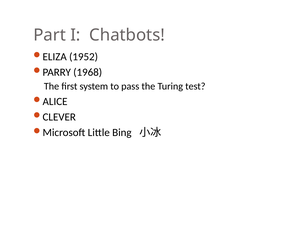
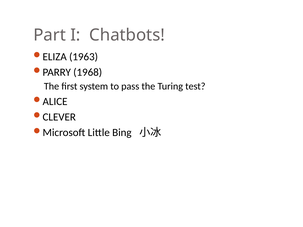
1952: 1952 -> 1963 (84, 57)
